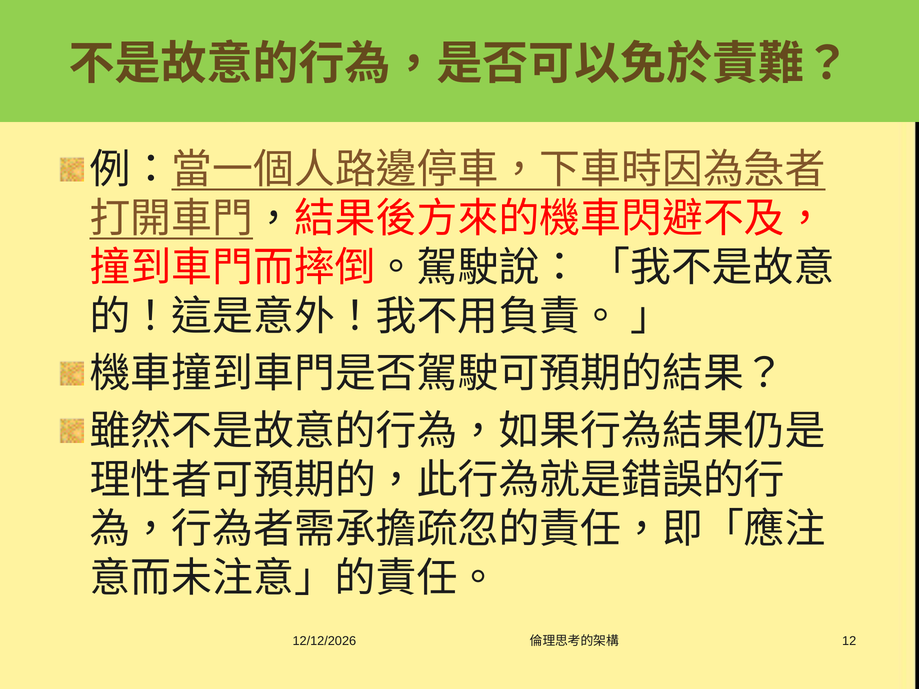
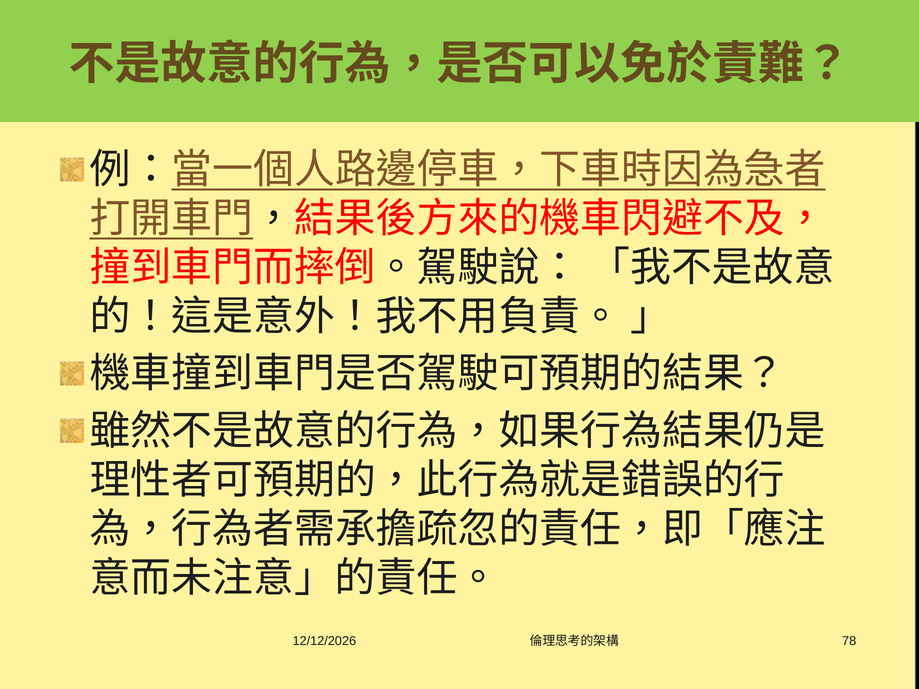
12: 12 -> 78 (849, 641)
